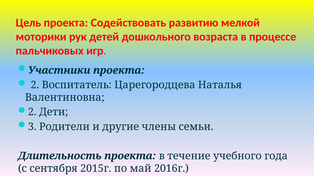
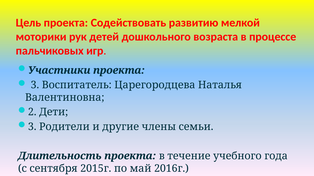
2: 2 -> 3 (35, 85)
